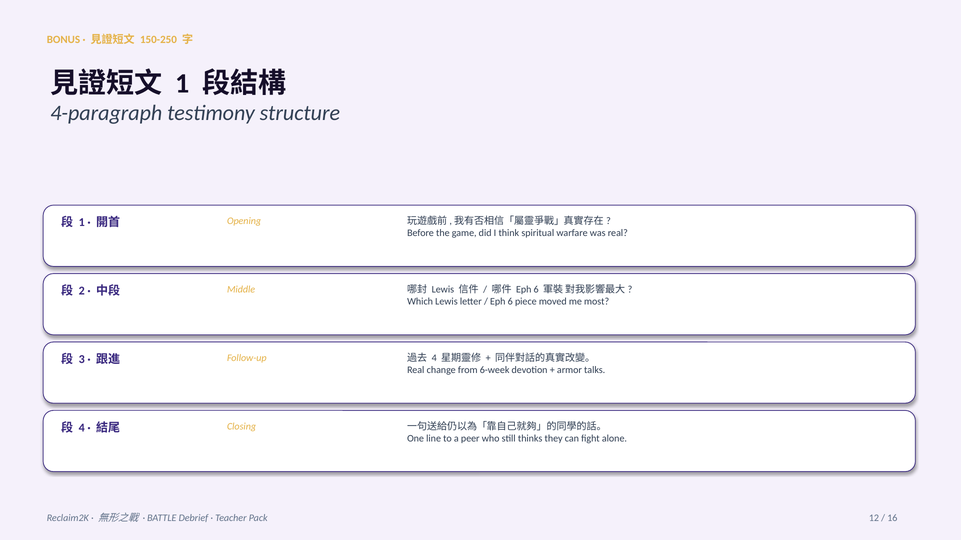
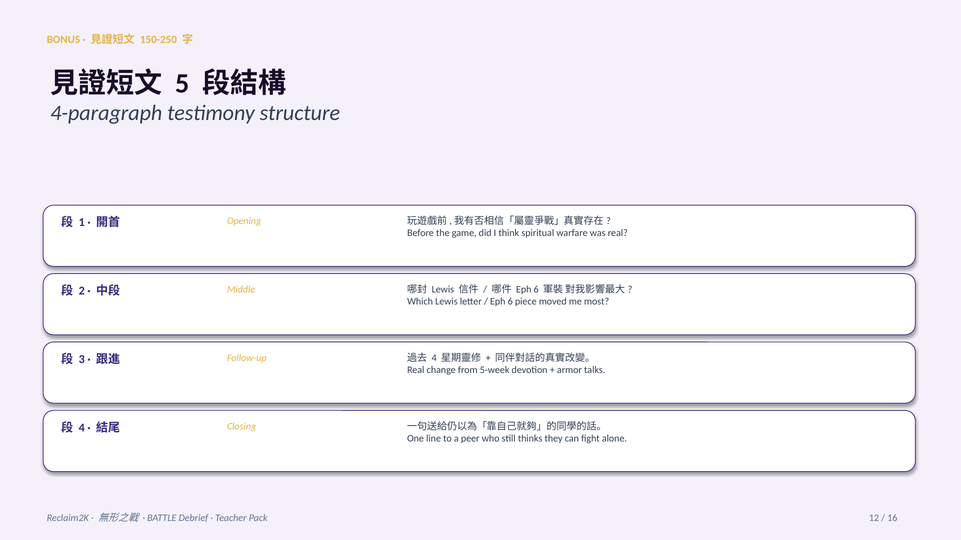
1: 1 -> 5 (182, 84)
6-week: 6-week -> 5-week (495, 370)
